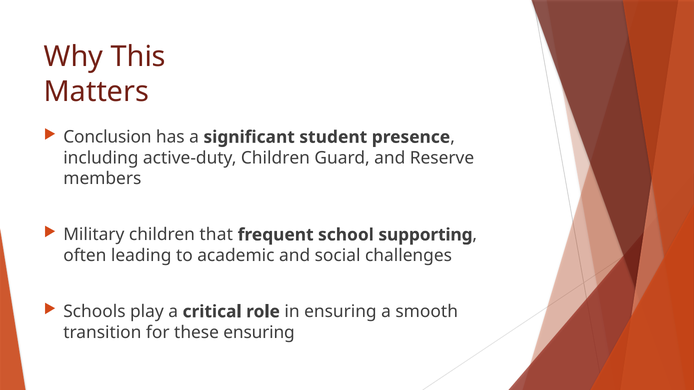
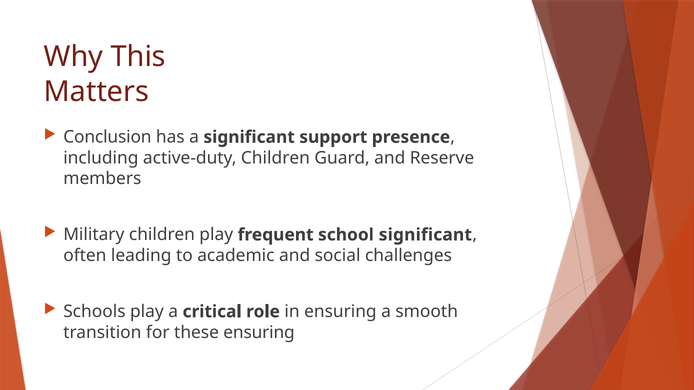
student: student -> support (333, 137)
children that: that -> play (216, 235)
school supporting: supporting -> significant (425, 235)
